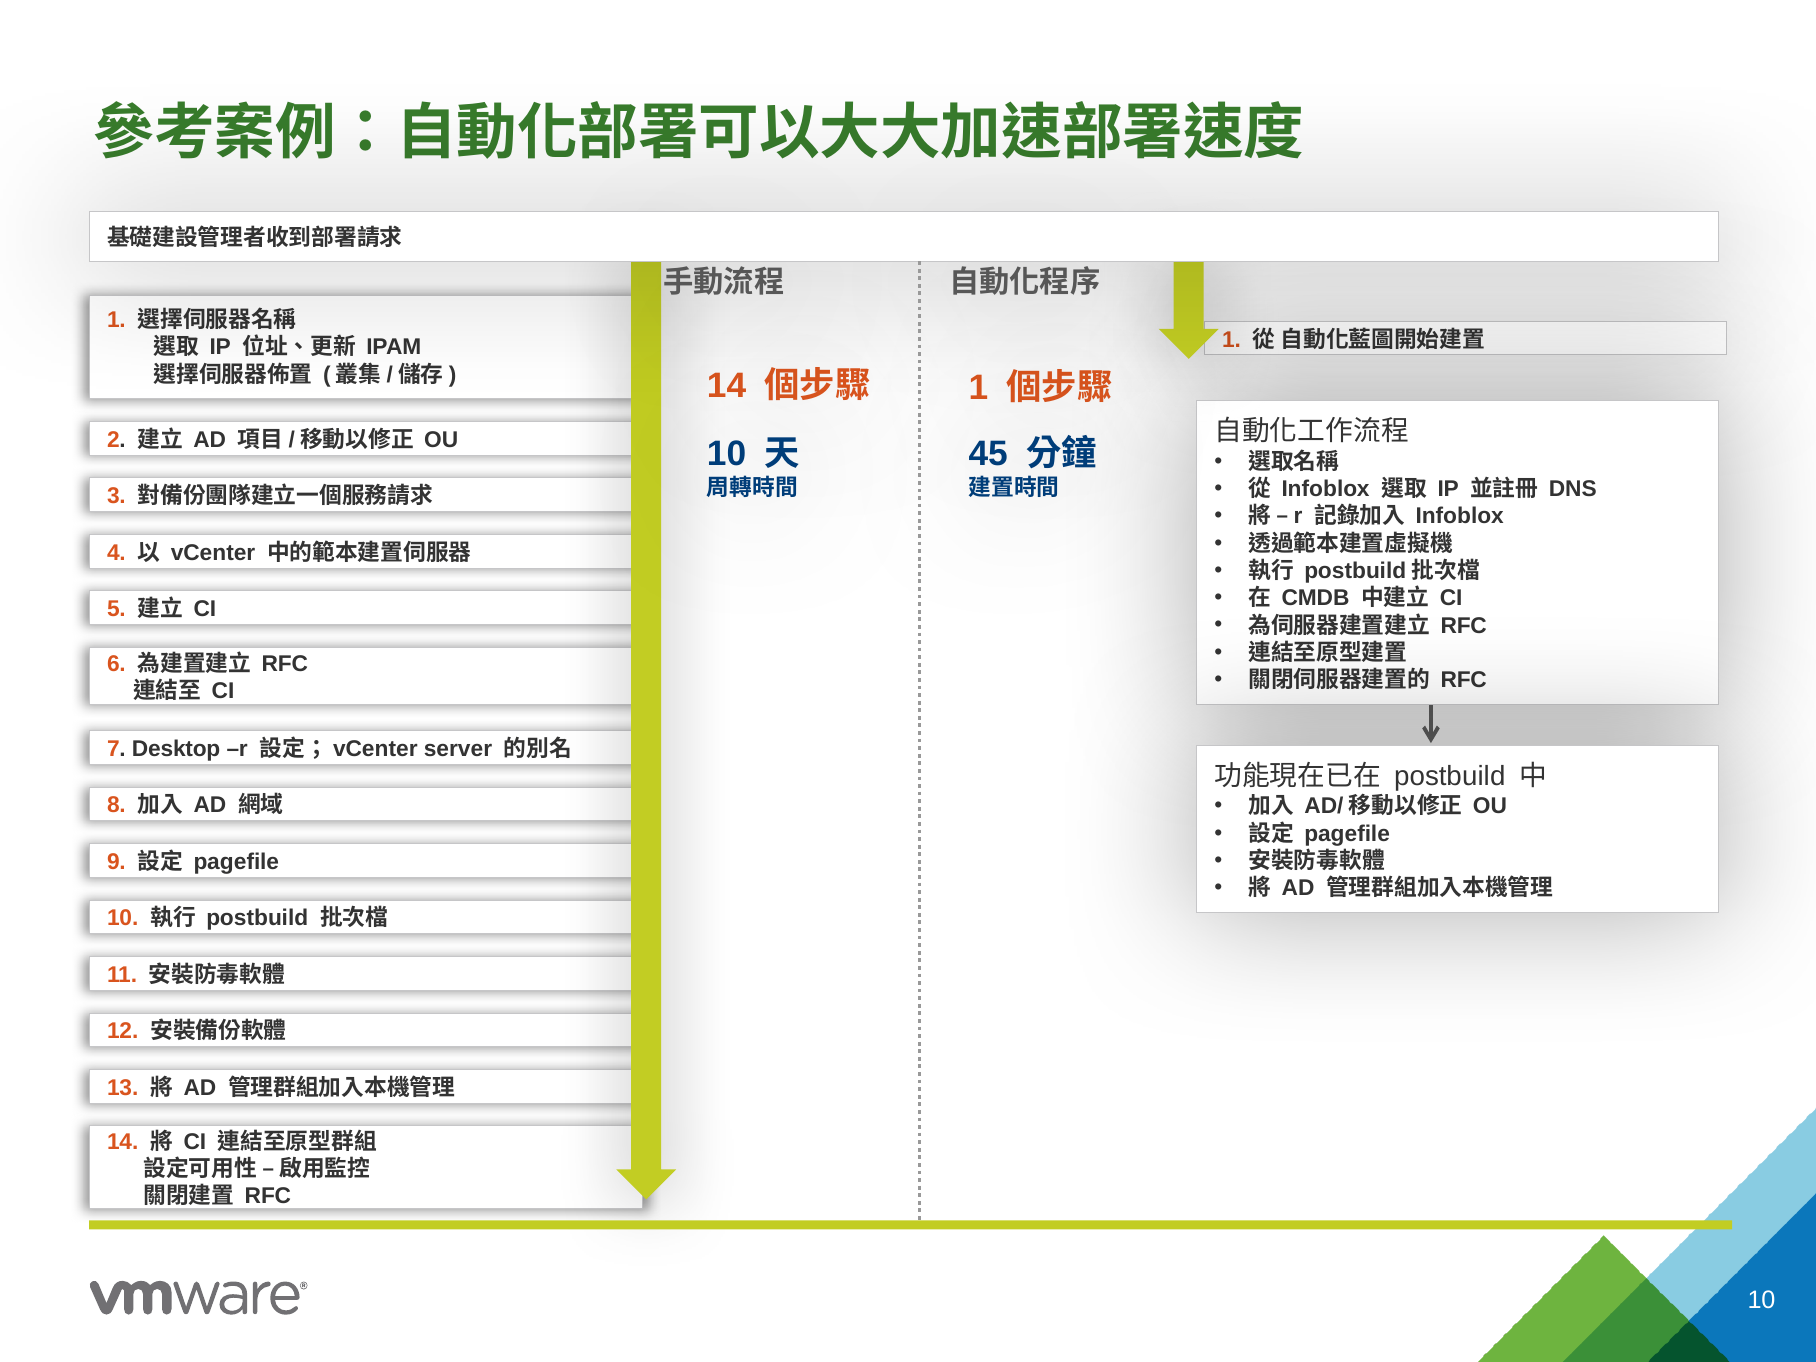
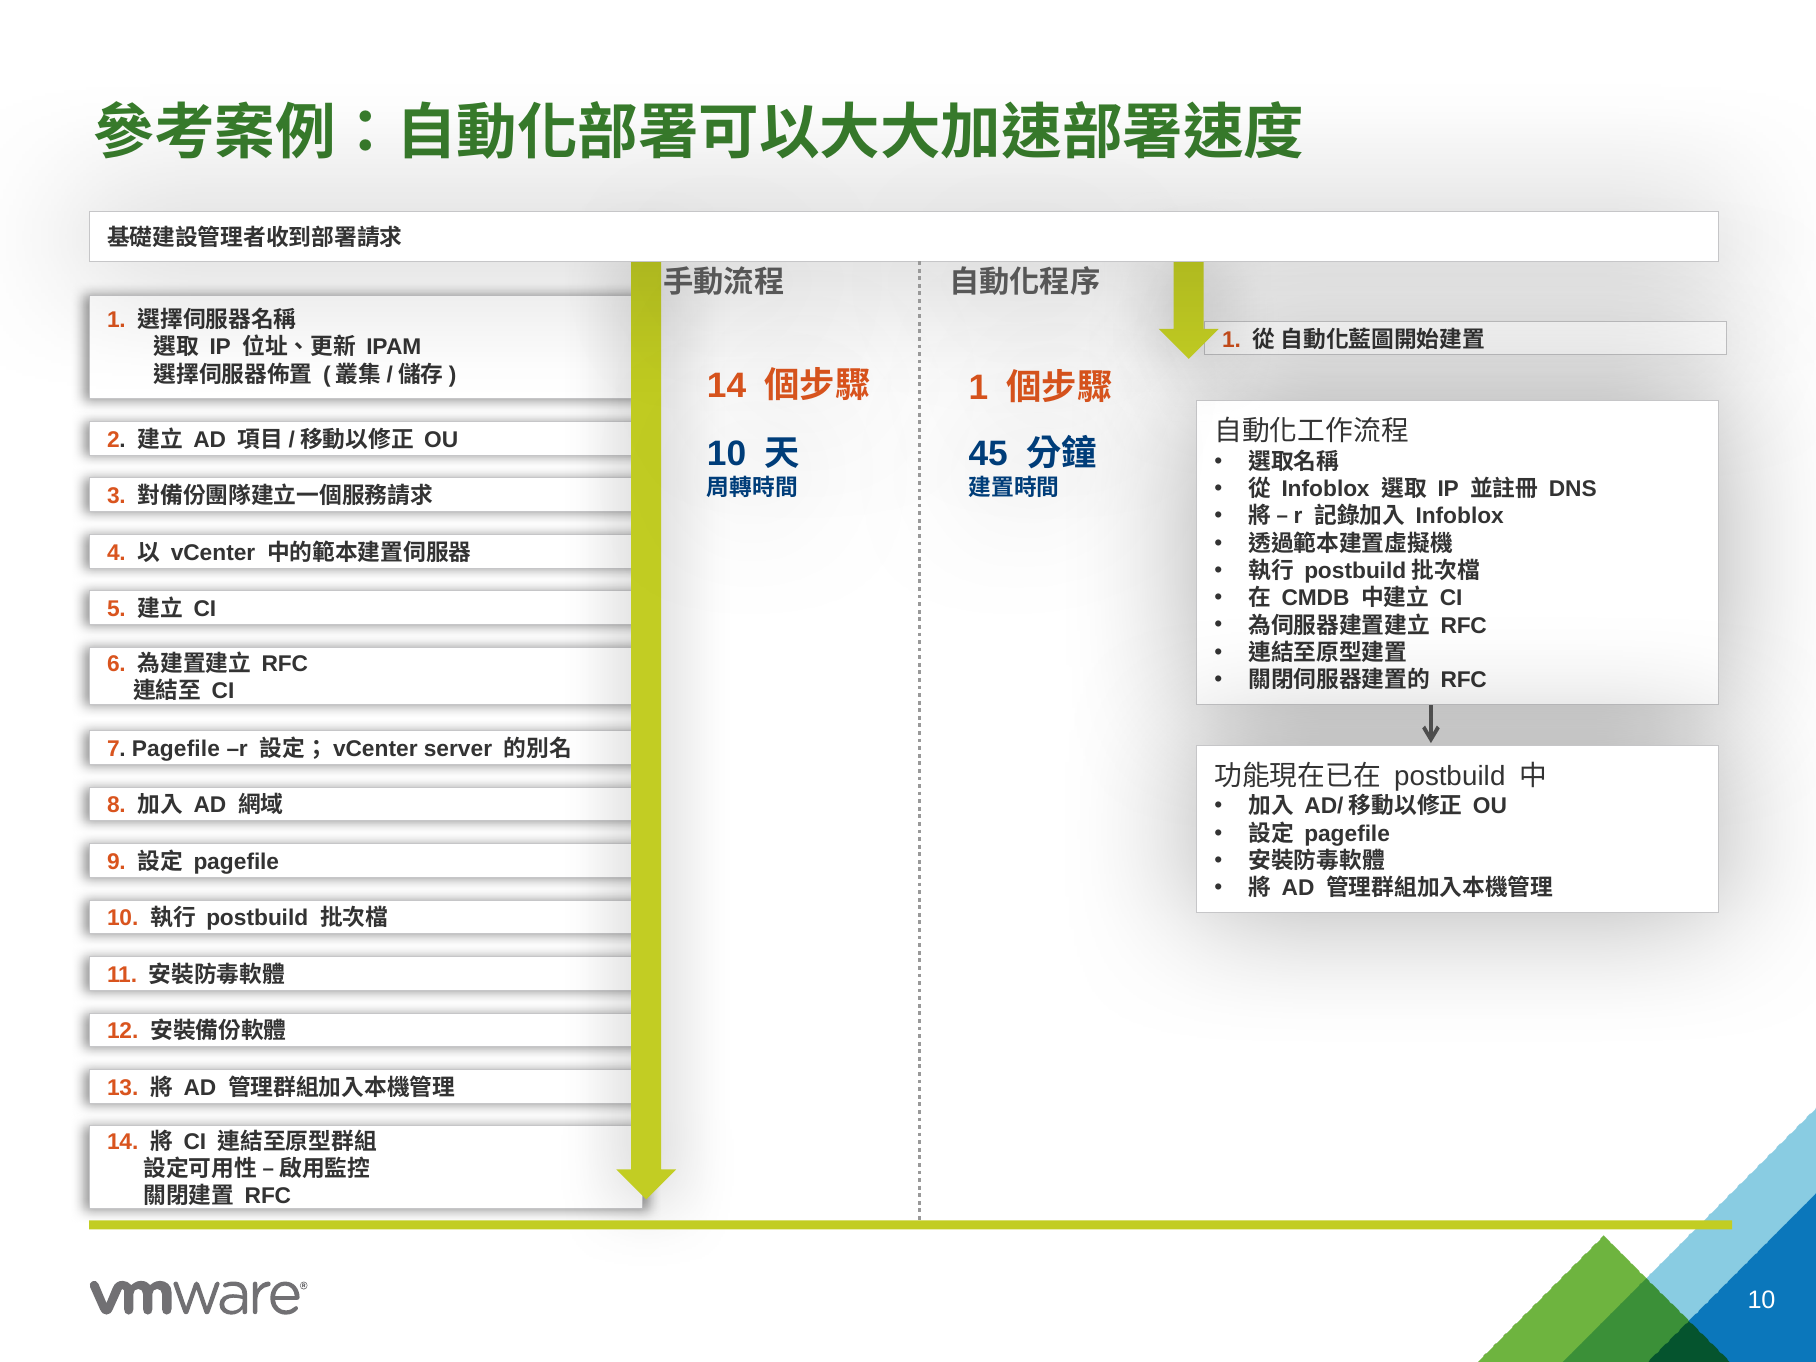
7 Desktop: Desktop -> Pagefile (176, 749)
